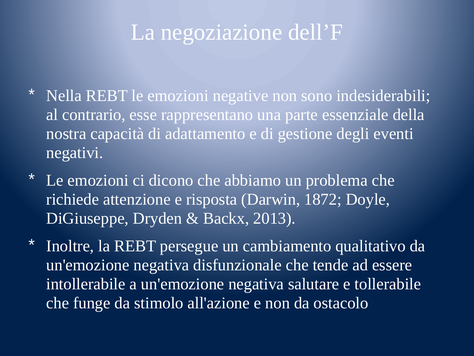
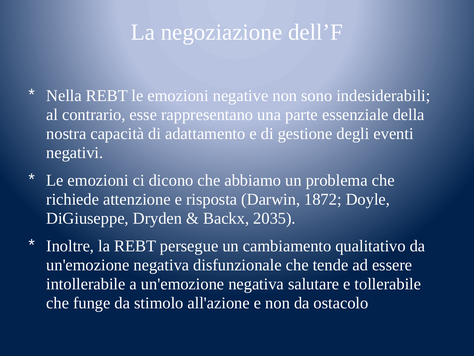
2013: 2013 -> 2035 (274, 218)
